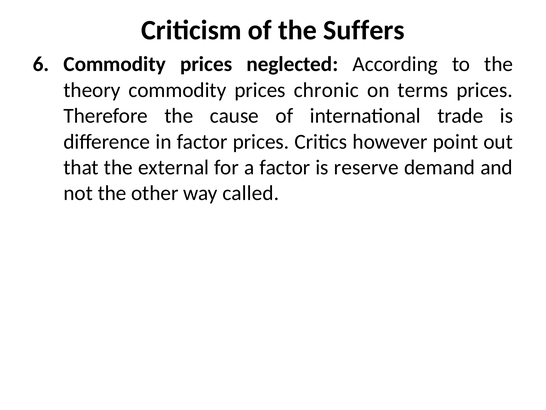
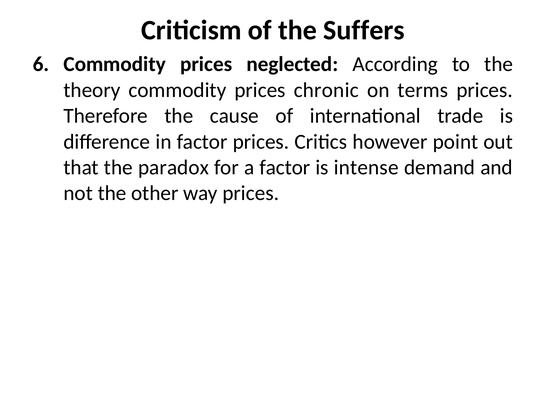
external: external -> paradox (174, 167)
reserve: reserve -> intense (366, 167)
way called: called -> prices (251, 193)
